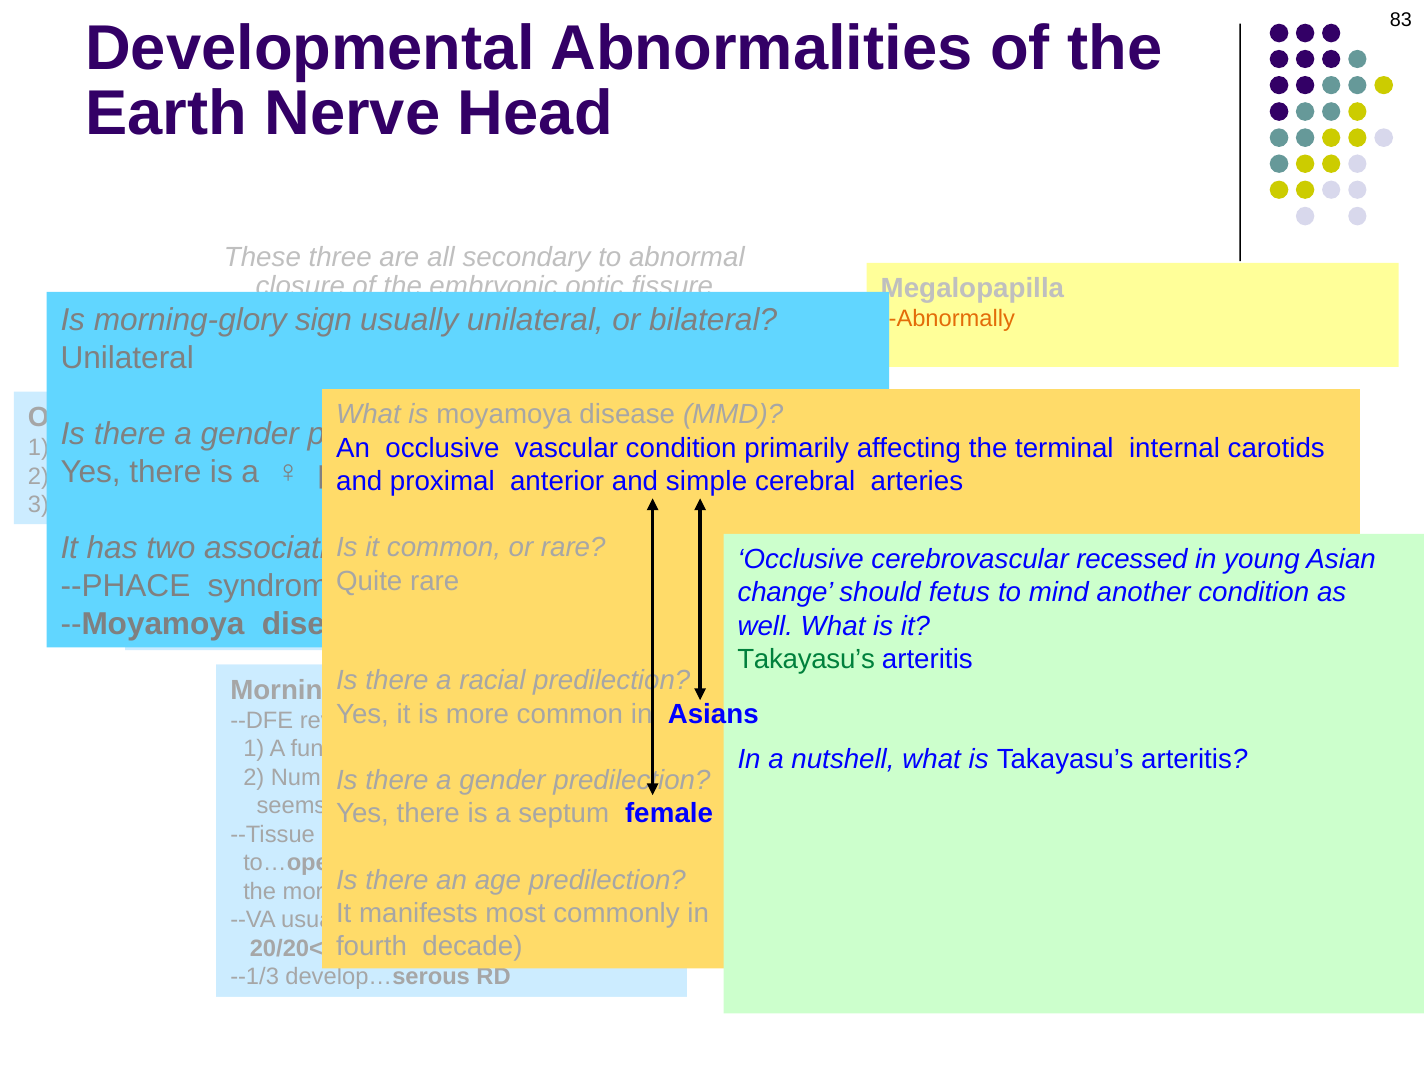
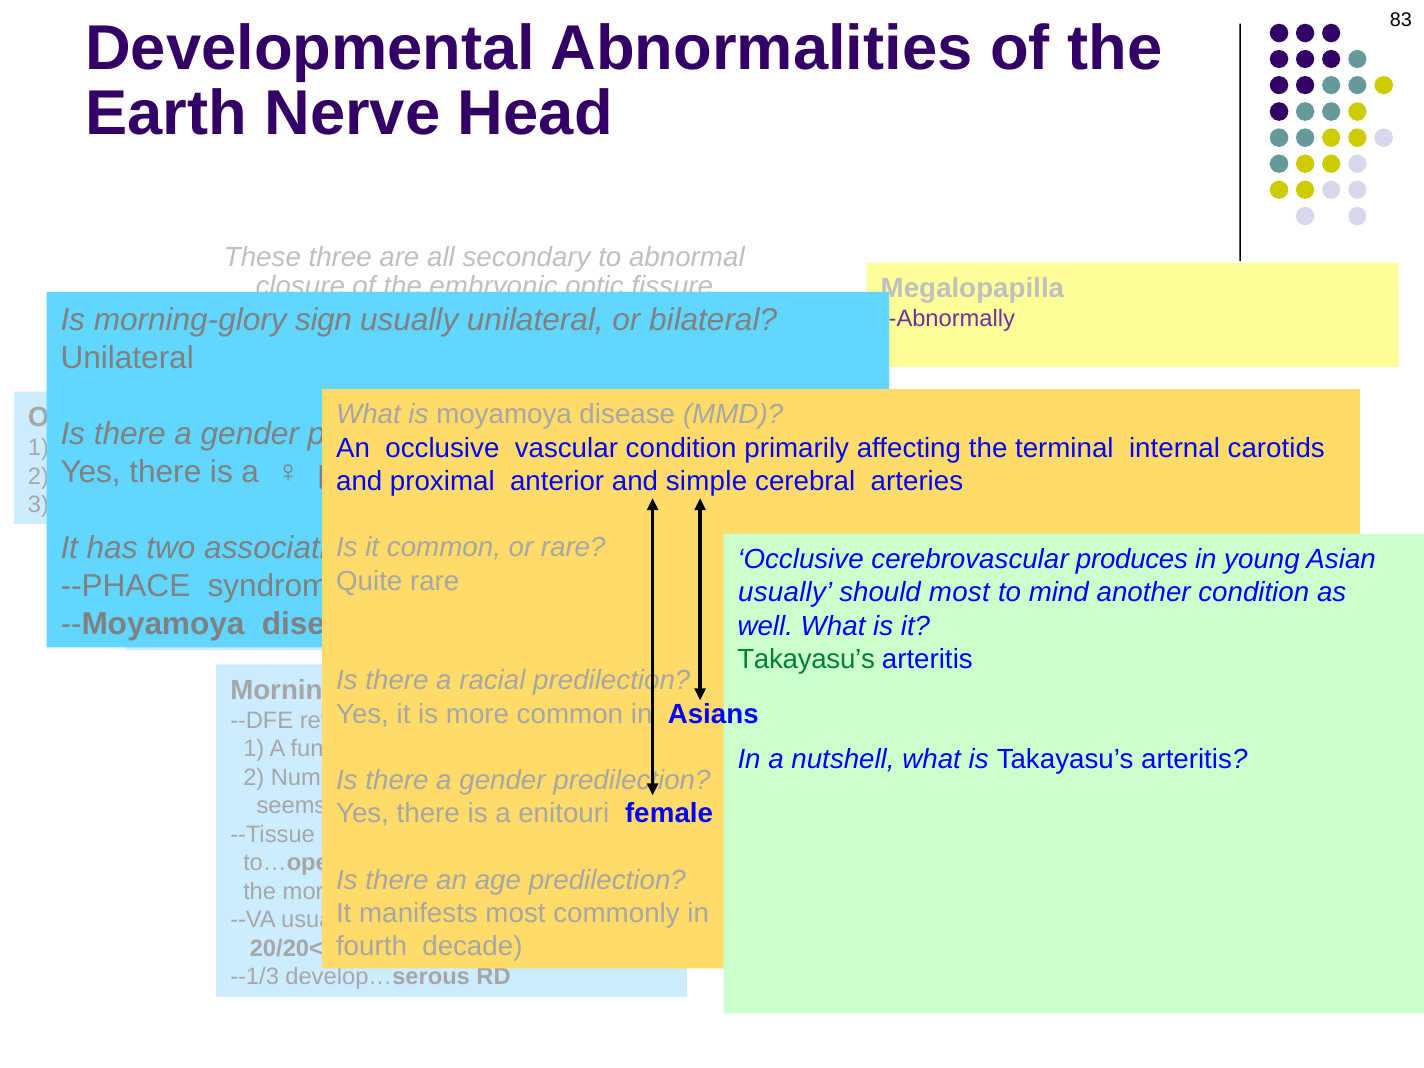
--Abnormally colour: orange -> purple (948, 319)
cerebrovascular recessed: recessed -> produces (1132, 560)
change: change -> usually (785, 593)
should fetus: fetus -> most (959, 593)
septum: septum -> enitouri (564, 814)
